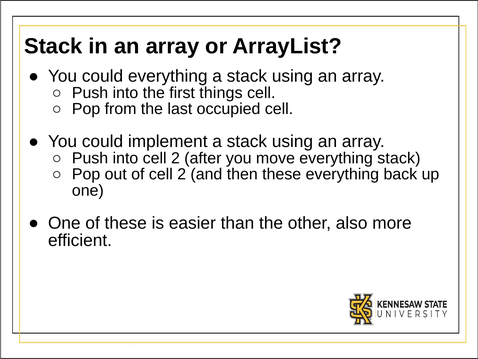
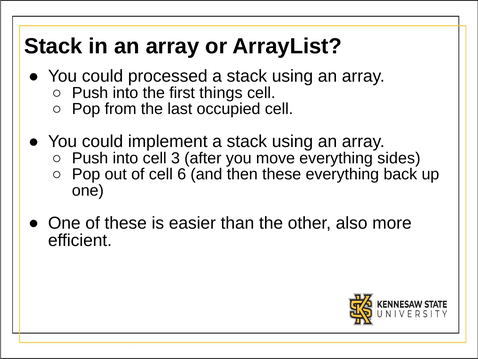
could everything: everything -> processed (168, 76)
into cell 2: 2 -> 3 (175, 158)
everything stack: stack -> sides (399, 158)
of cell 2: 2 -> 6 (182, 174)
